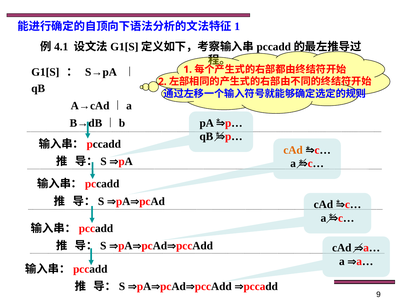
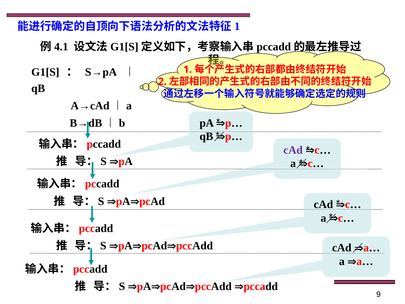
cAd colour: orange -> purple (293, 150)
